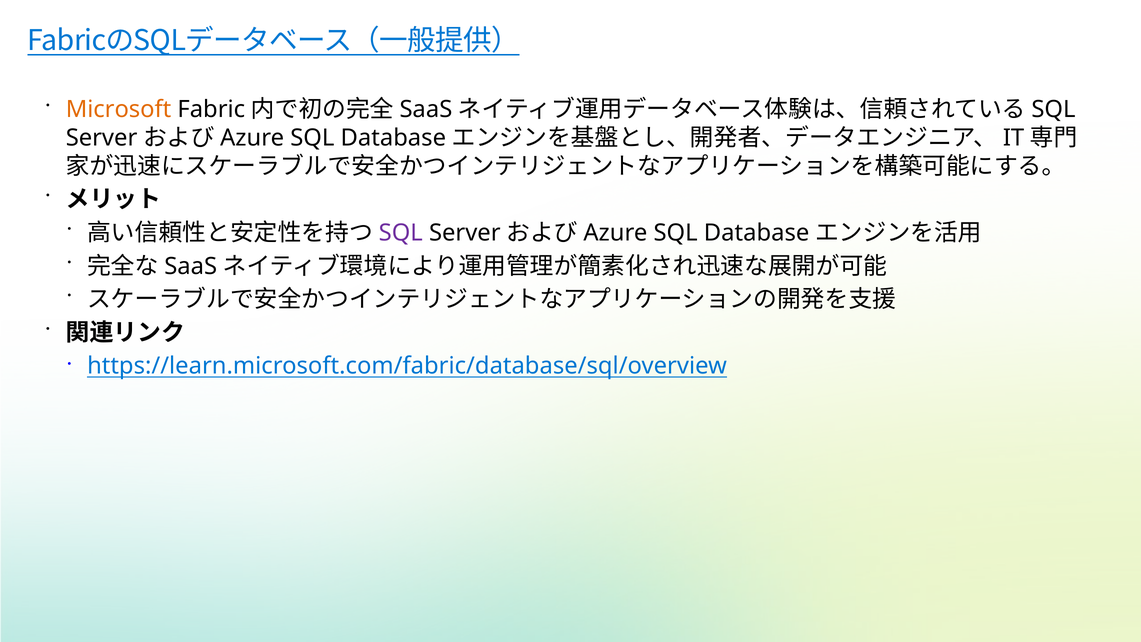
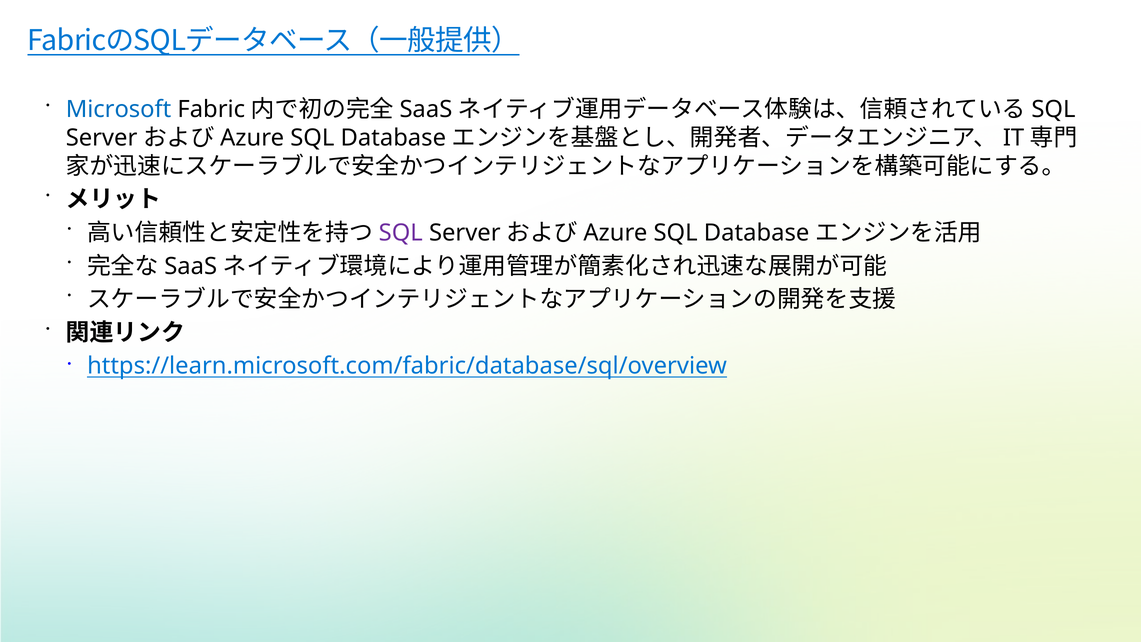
Microsoft colour: orange -> blue (119, 109)
